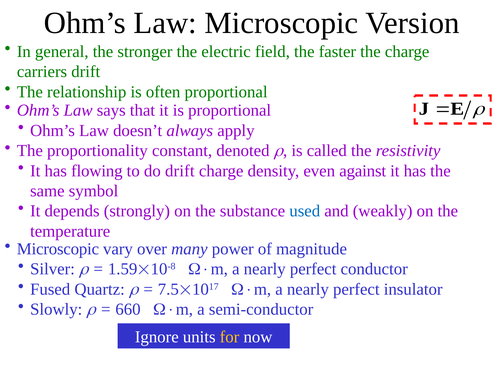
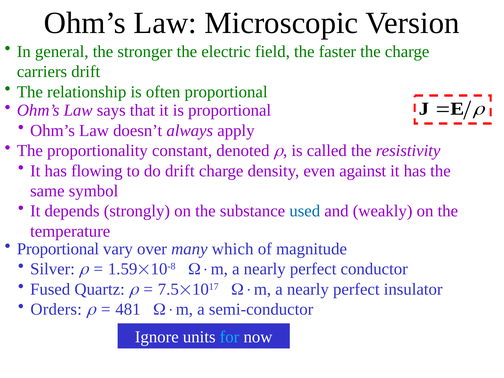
Microscopic: Microscopic -> Proportional (58, 249)
power: power -> which (233, 249)
Slowly: Slowly -> Orders (56, 309)
660: 660 -> 481 (128, 309)
for colour: yellow -> light blue (230, 337)
